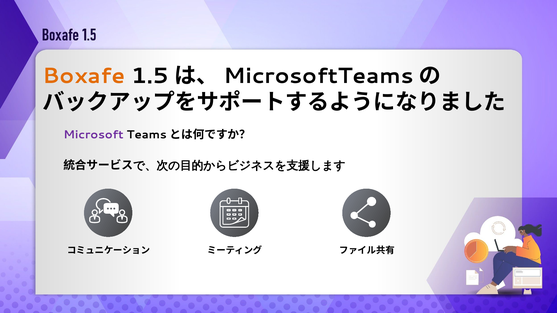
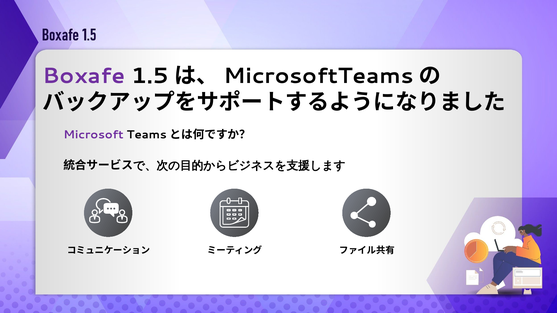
Boxafe colour: orange -> purple (84, 76)
